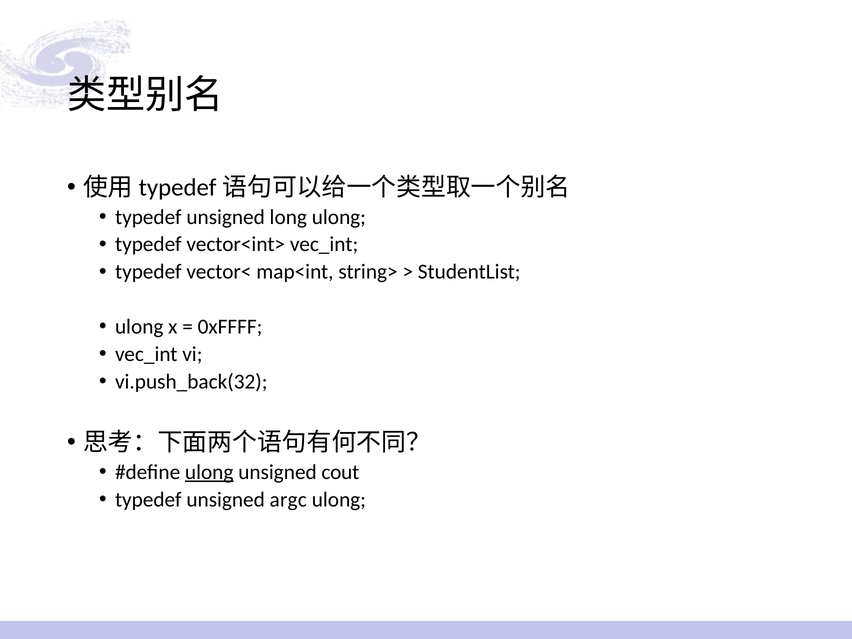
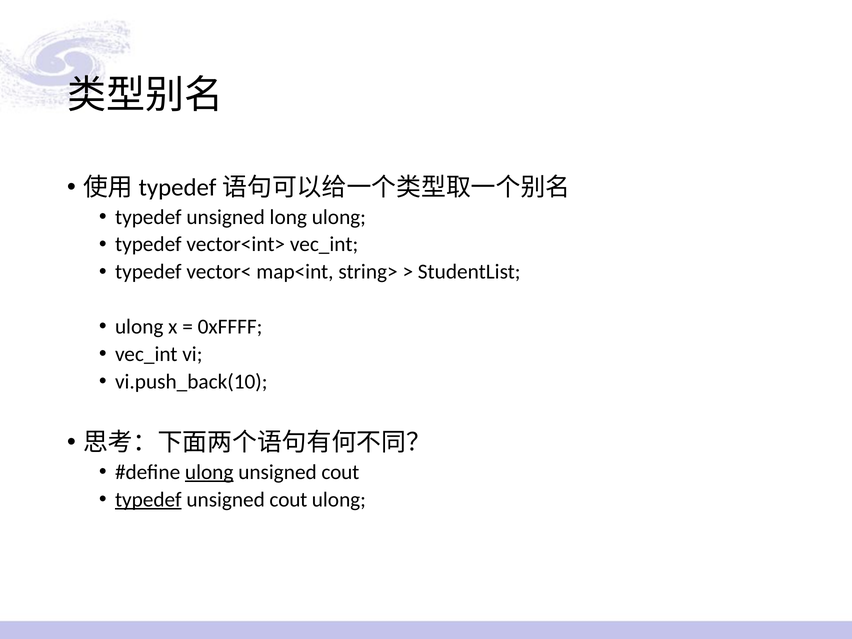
vi.push_back(32: vi.push_back(32 -> vi.push_back(10 (191, 382)
typedef underline: none -> present (148, 500)
argc: argc -> cout (288, 500)
